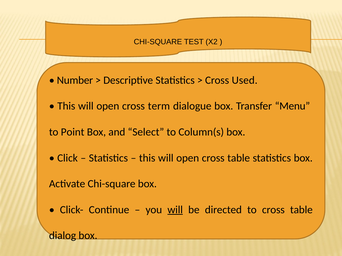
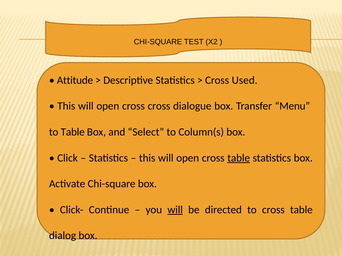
Number: Number -> Attitude (75, 80)
cross term: term -> cross (159, 106)
to Point: Point -> Table (73, 132)
table underline: none -> present (239, 158)
